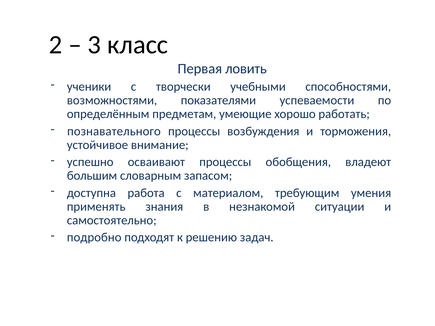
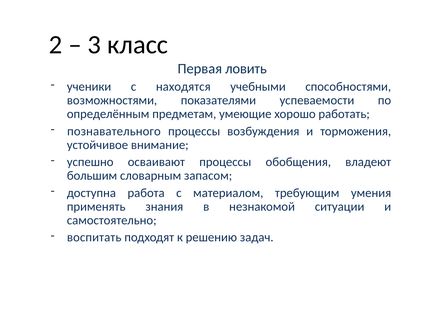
творчески: творчески -> находятся (183, 87)
подробно: подробно -> воспитать (94, 238)
